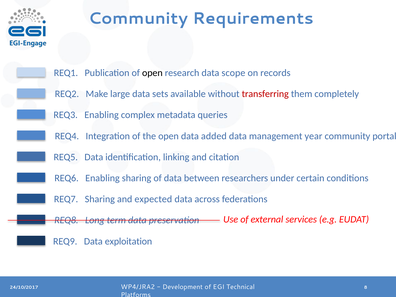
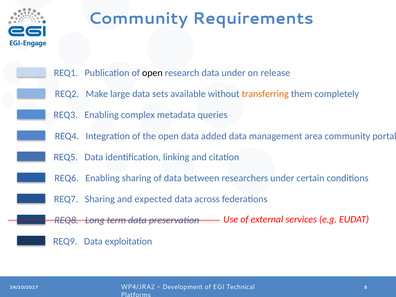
data scope: scope -> under (233, 73)
records: records -> release (275, 73)
transferring colour: red -> orange (265, 94)
year: year -> area (313, 136)
